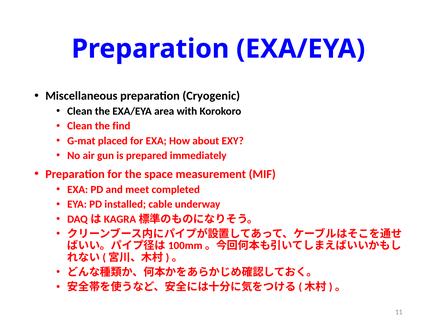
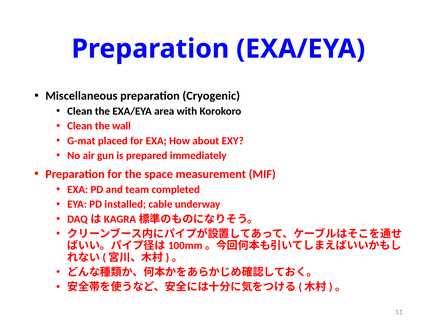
find: find -> wall (121, 126)
meet: meet -> team (137, 190)
